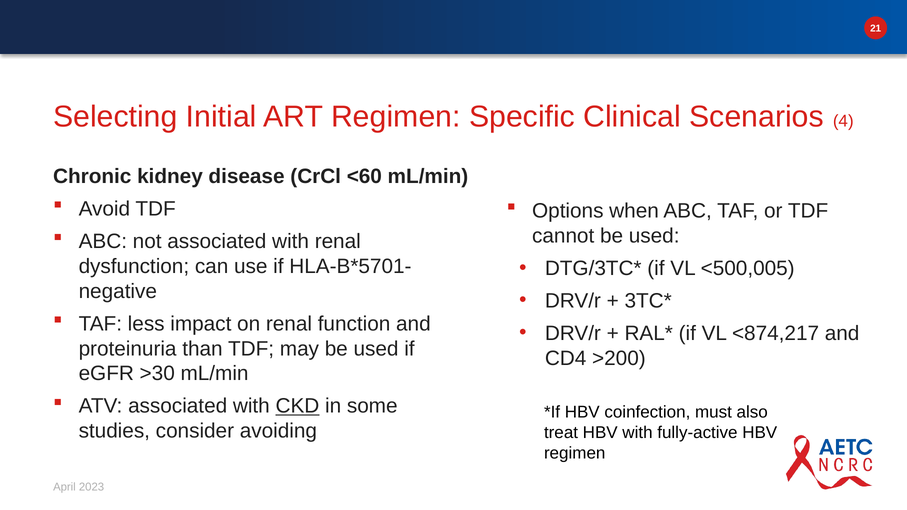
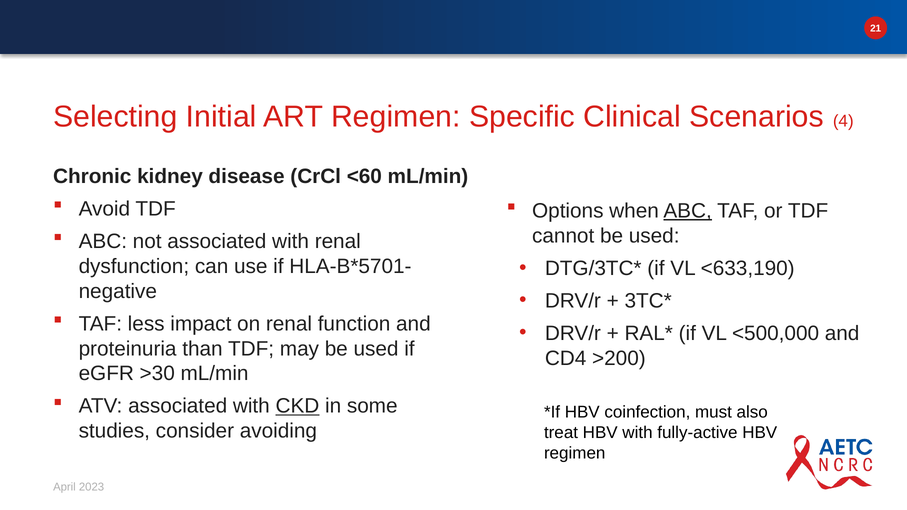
ABC underline: none -> present (688, 211)
<500,005: <500,005 -> <633,190 (748, 268)
<874,217: <874,217 -> <500,000 (776, 333)
